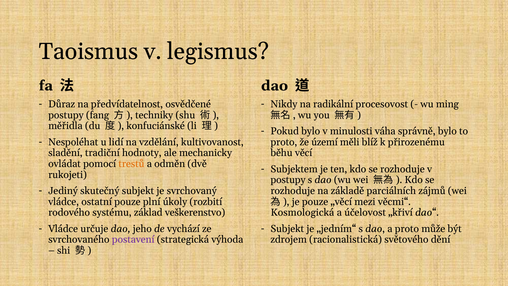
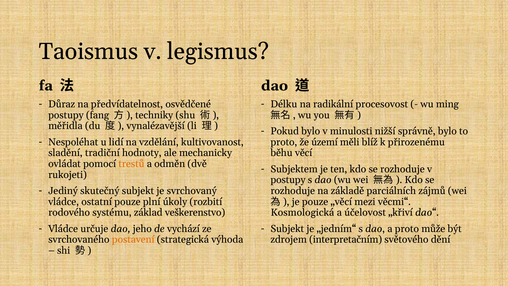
Nikdy: Nikdy -> Délku (284, 104)
konfuciánské: konfuciánské -> vynalézavější (156, 126)
váha: váha -> nižší (385, 131)
postavení colour: purple -> orange (133, 239)
racionalistická: racionalistická -> interpretačním (346, 239)
